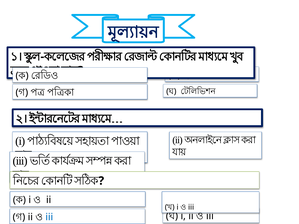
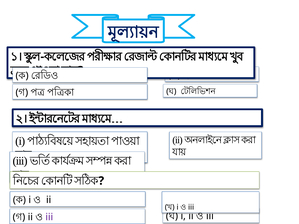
iii colour: blue -> purple (49, 217)
